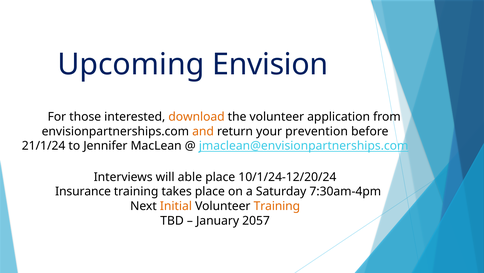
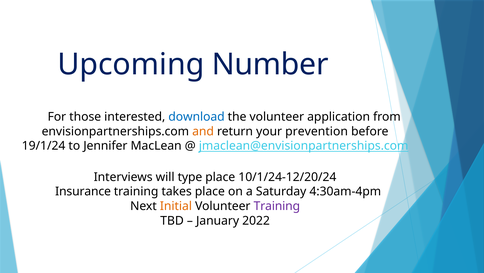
Envision: Envision -> Number (270, 64)
download colour: orange -> blue (197, 116)
21/1/24: 21/1/24 -> 19/1/24 (44, 146)
able: able -> type (190, 177)
7:30am-4pm: 7:30am-4pm -> 4:30am-4pm (345, 191)
Training colour: orange -> purple (277, 206)
2057: 2057 -> 2022 (256, 220)
